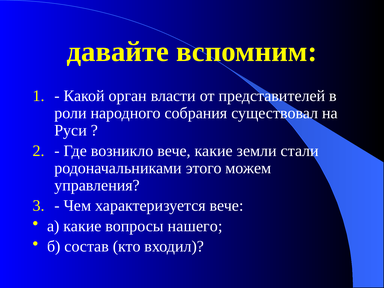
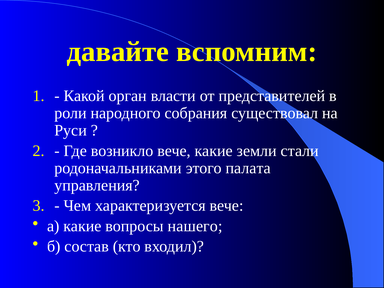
можем: можем -> палата (248, 168)
